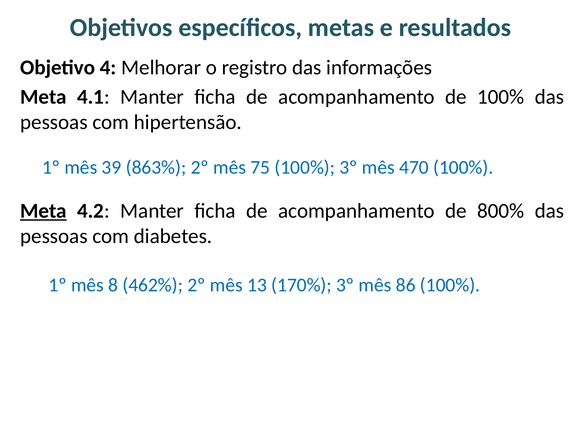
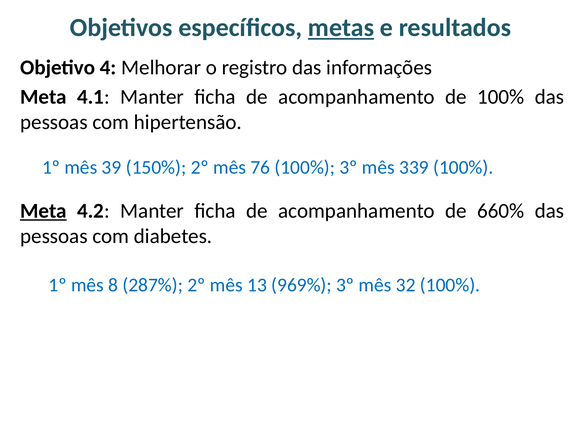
metas underline: none -> present (341, 28)
863%: 863% -> 150% (156, 168)
75: 75 -> 76 (260, 168)
470: 470 -> 339 (414, 168)
800%: 800% -> 660% (501, 211)
462%: 462% -> 287% (153, 285)
170%: 170% -> 969% (302, 285)
86: 86 -> 32 (406, 285)
